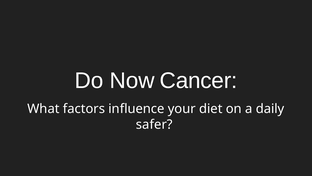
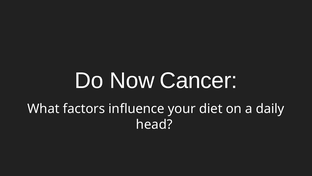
safer: safer -> head (154, 124)
